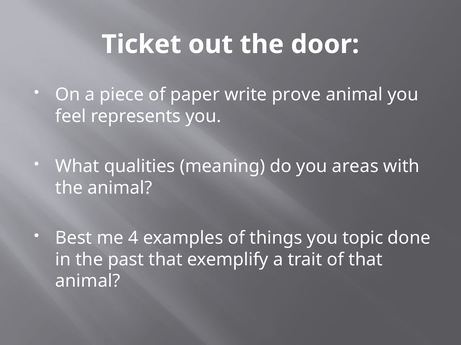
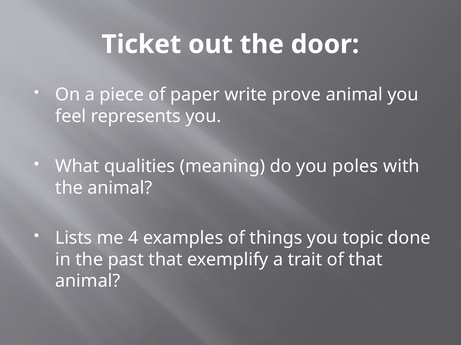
areas: areas -> poles (355, 167)
Best: Best -> Lists (74, 238)
